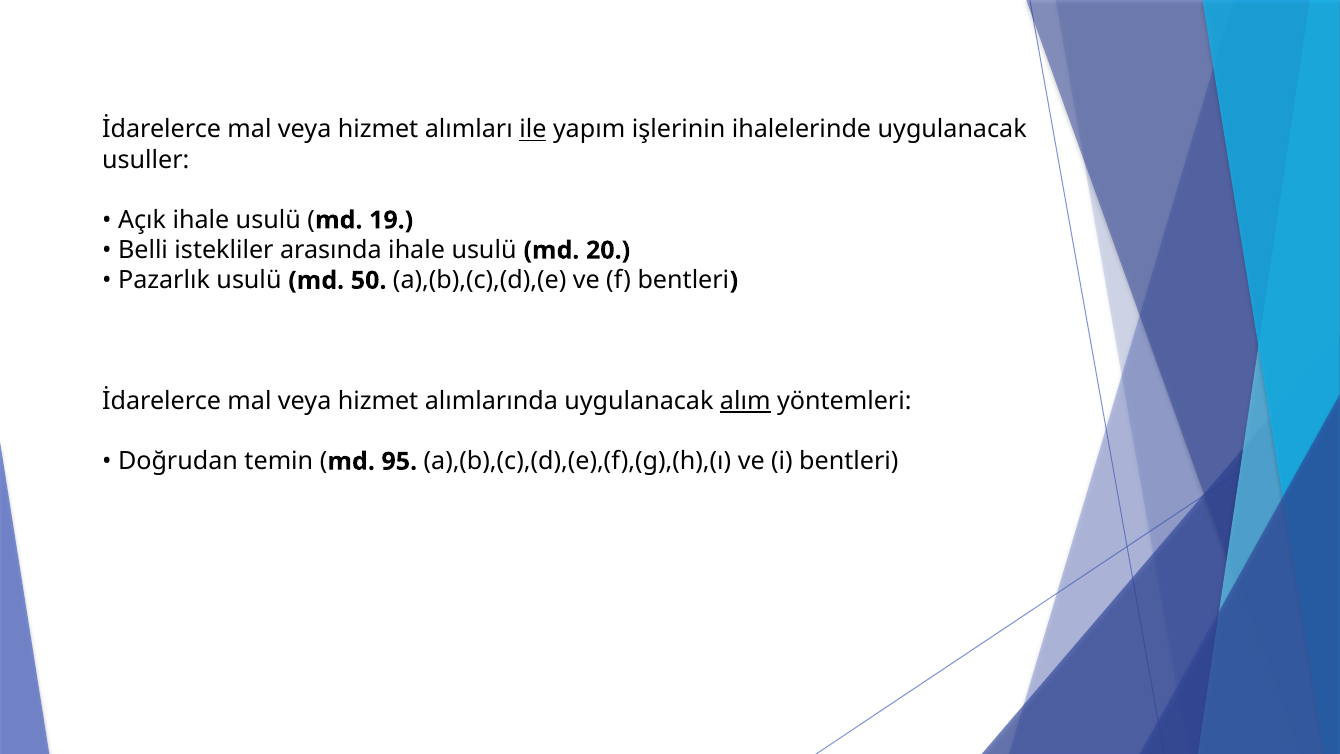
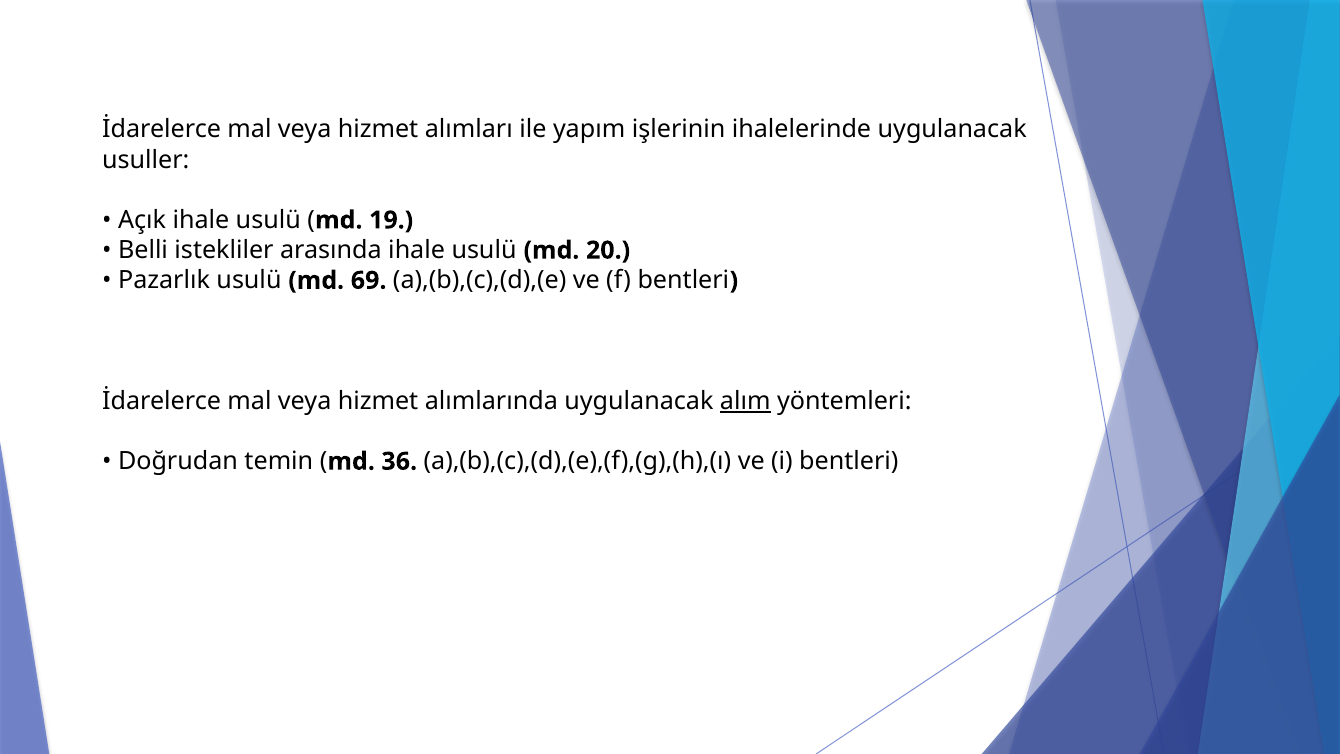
ile underline: present -> none (533, 130)
50: 50 -> 69 (369, 280)
95: 95 -> 36 (399, 461)
